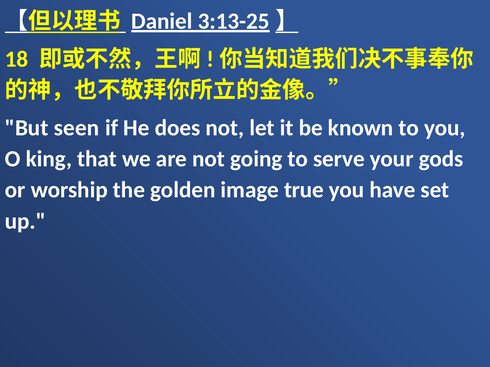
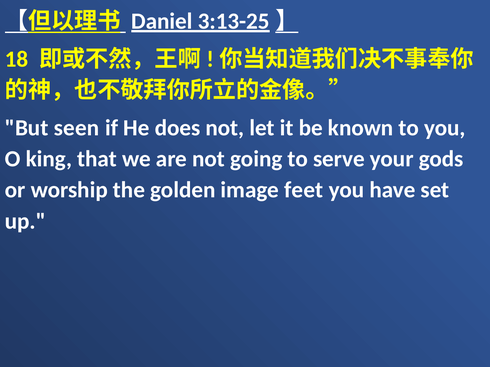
true: true -> feet (304, 190)
